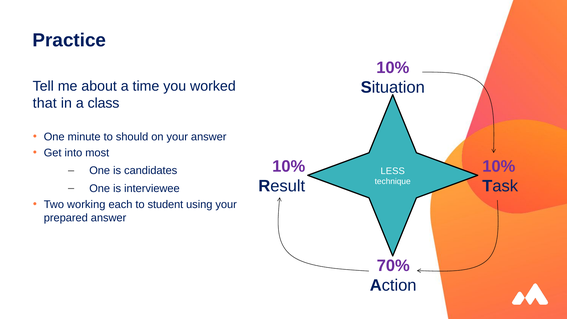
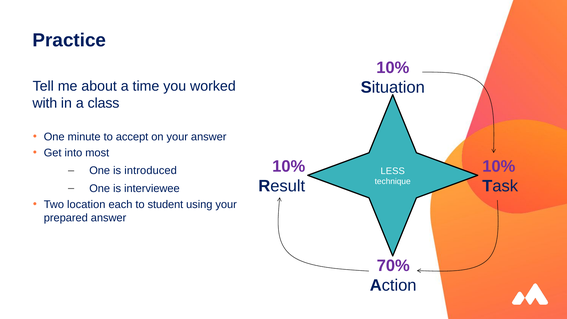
that: that -> with (45, 103)
should: should -> accept (132, 137)
candidates: candidates -> introduced (151, 171)
working: working -> location (86, 205)
